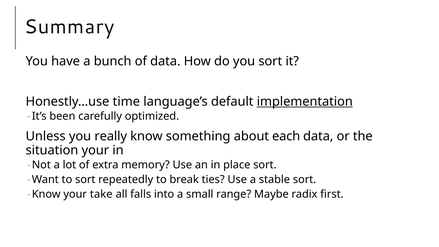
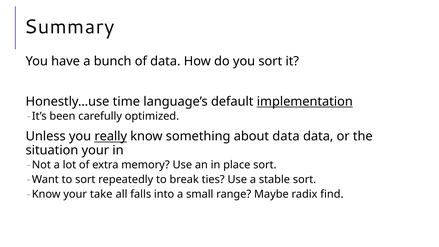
really underline: none -> present (111, 136)
about each: each -> data (286, 136)
first: first -> find (332, 194)
